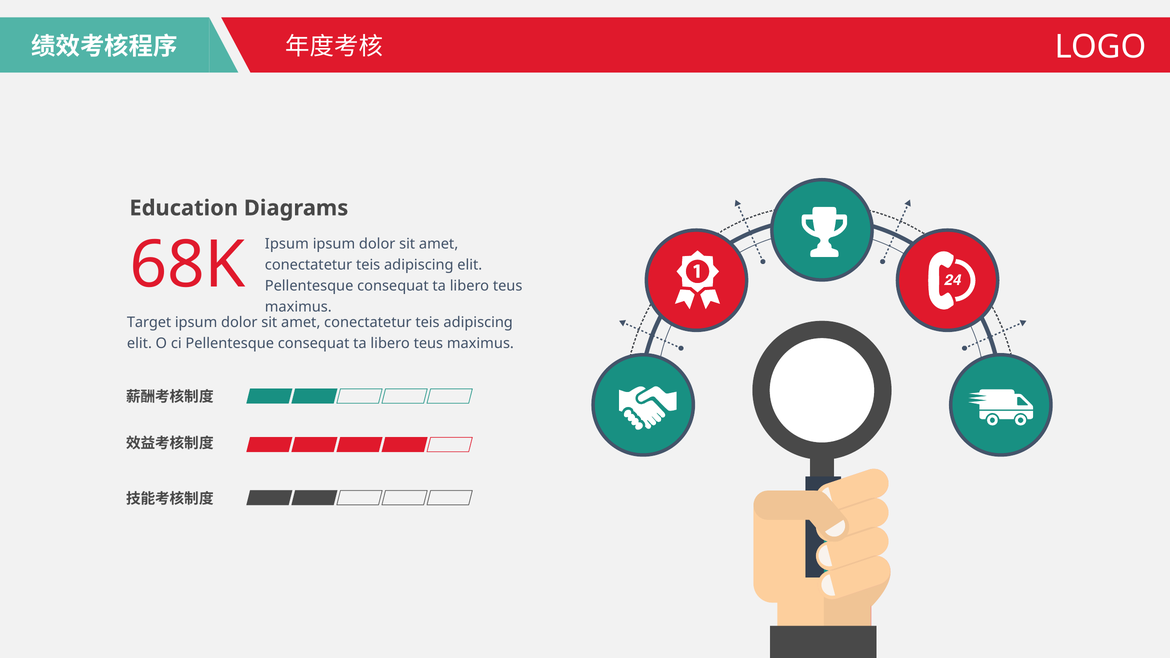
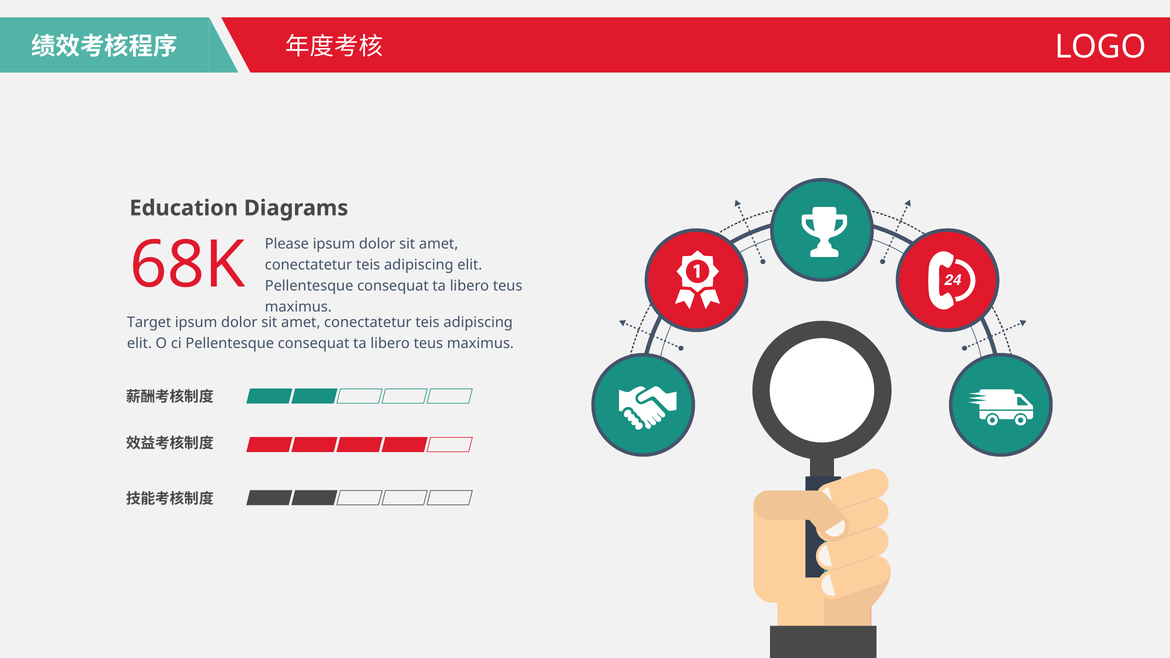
Ipsum: Ipsum -> Please (287, 244)
